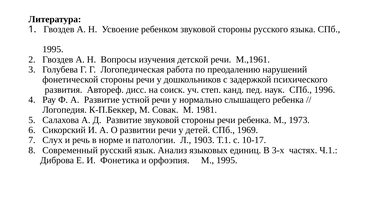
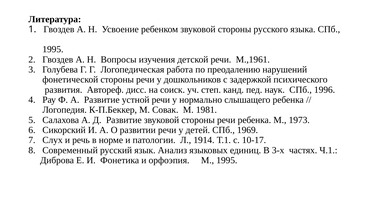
1903: 1903 -> 1914 (204, 140)
